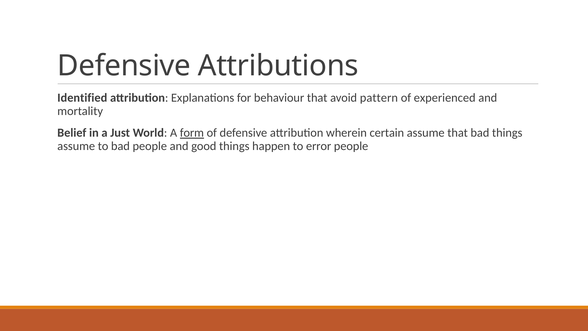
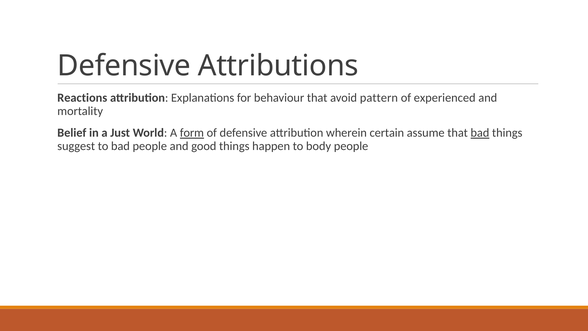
Identified: Identified -> Reactions (82, 98)
bad underline: none -> present (480, 133)
assume: assume -> suggest (76, 146)
error: error -> body (319, 146)
